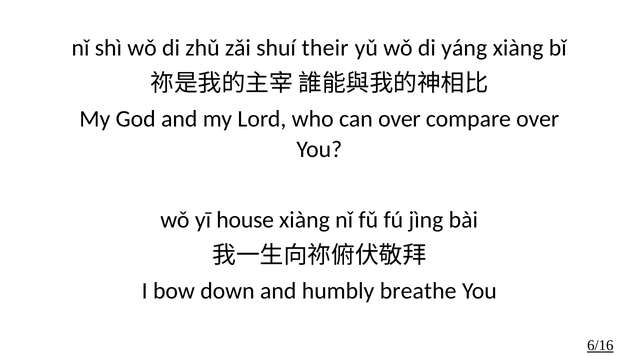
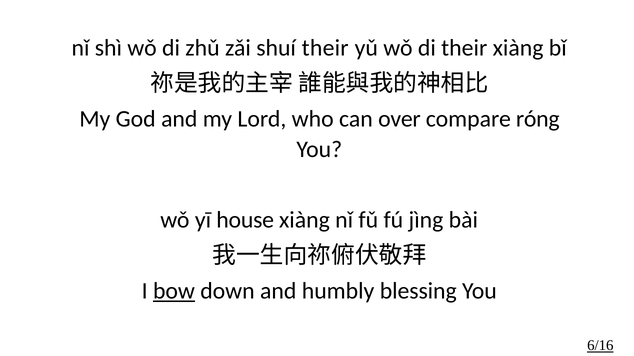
di yáng: yáng -> their (464, 48)
compare over: over -> róng (538, 119)
bow underline: none -> present (174, 291)
breathe: breathe -> blessing (418, 291)
